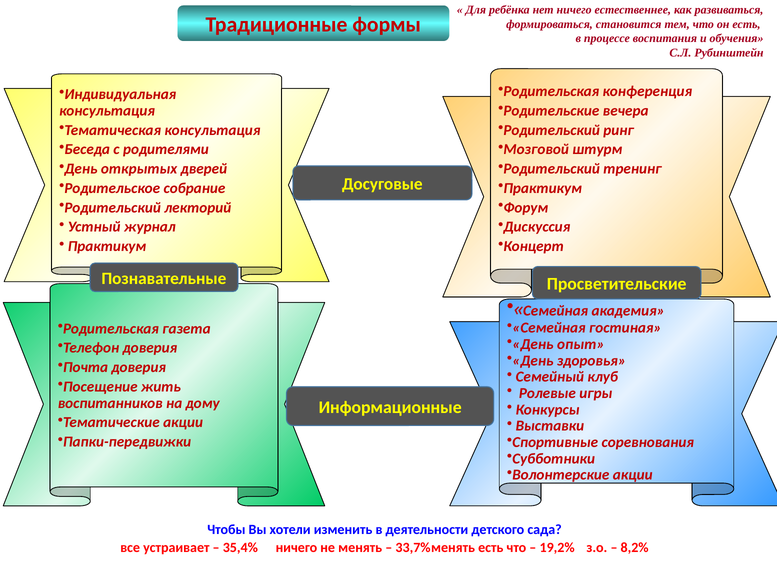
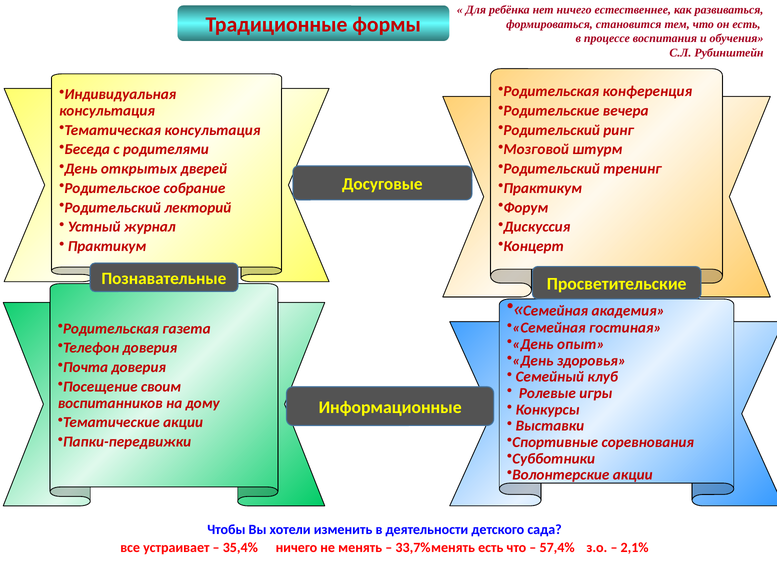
жить: жить -> своим (161, 387)
19,2%: 19,2% -> 57,4% (557, 547)
8,2%: 8,2% -> 2,1% (635, 547)
